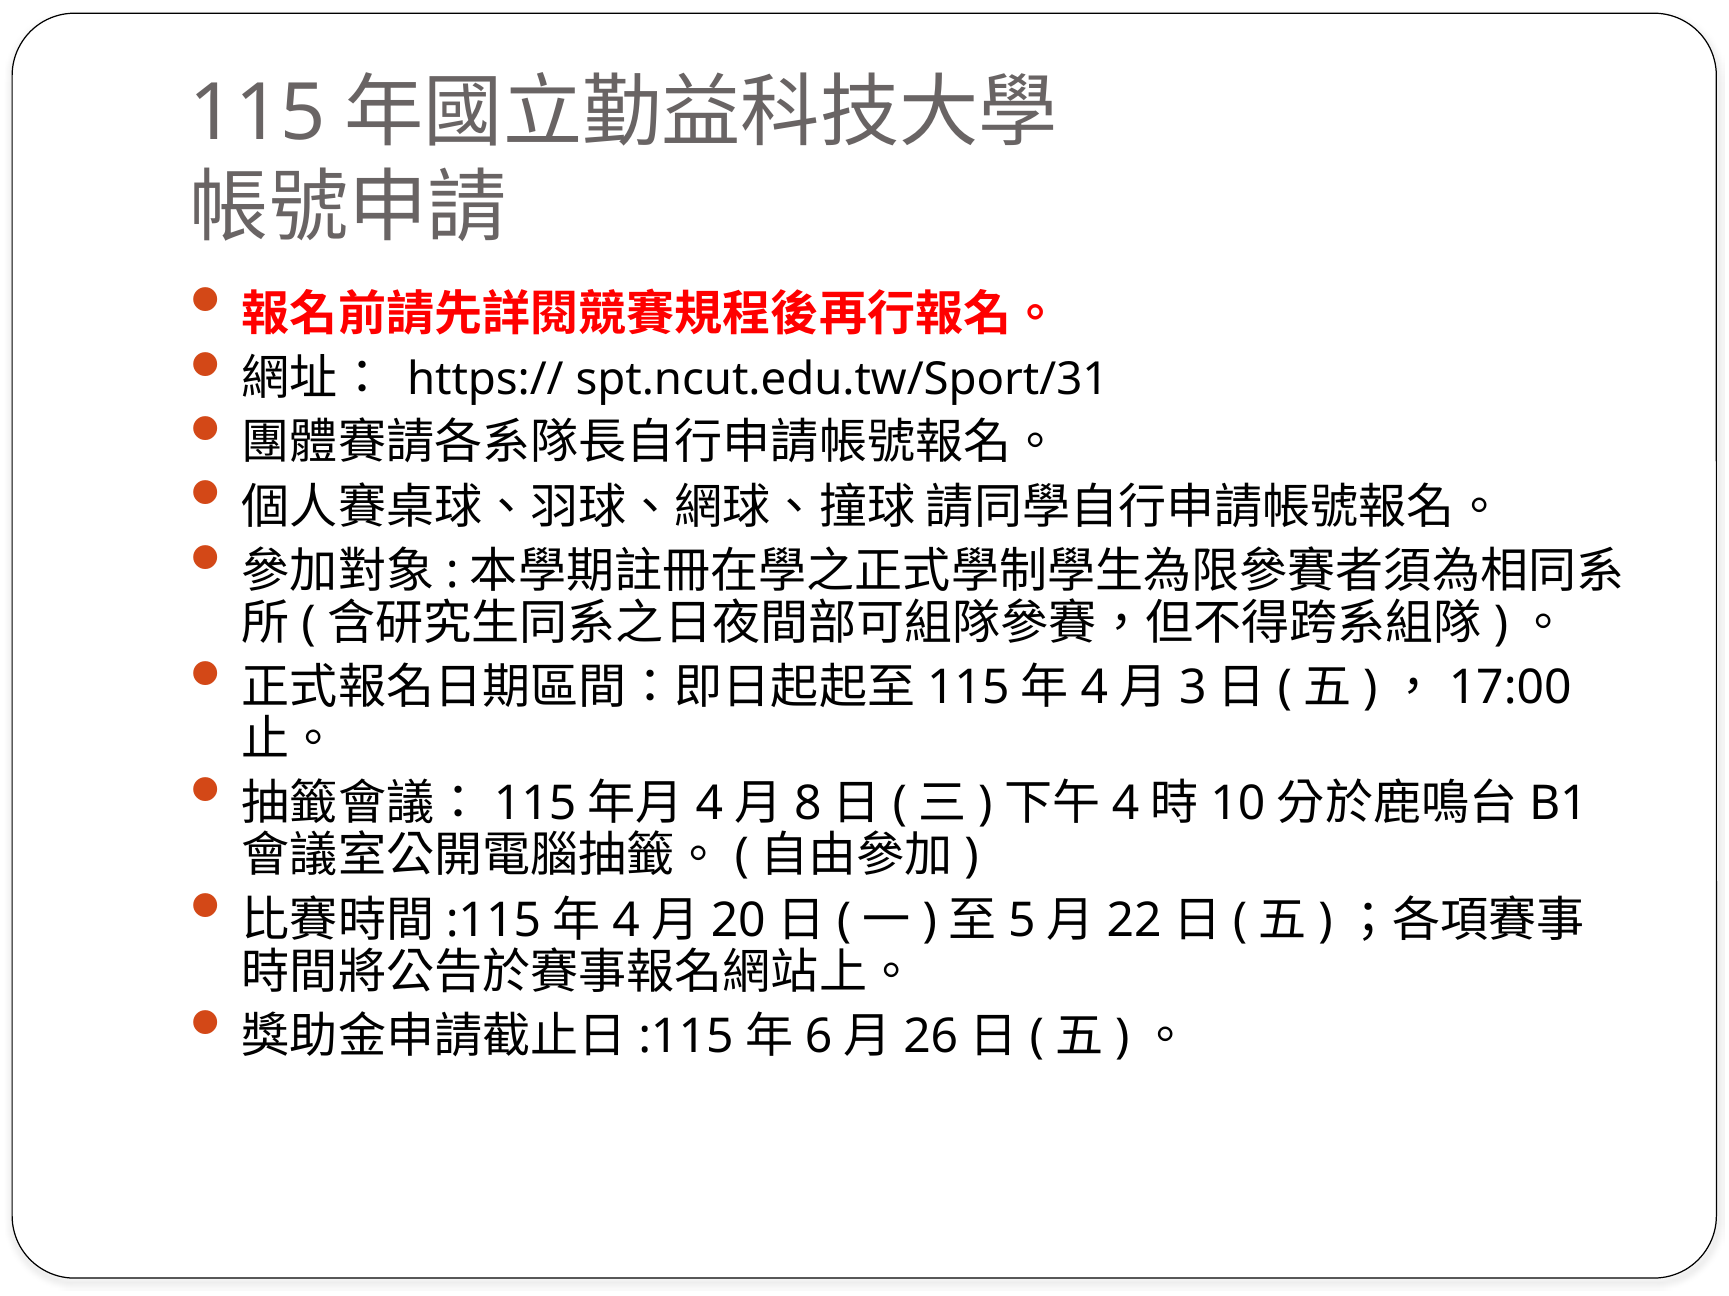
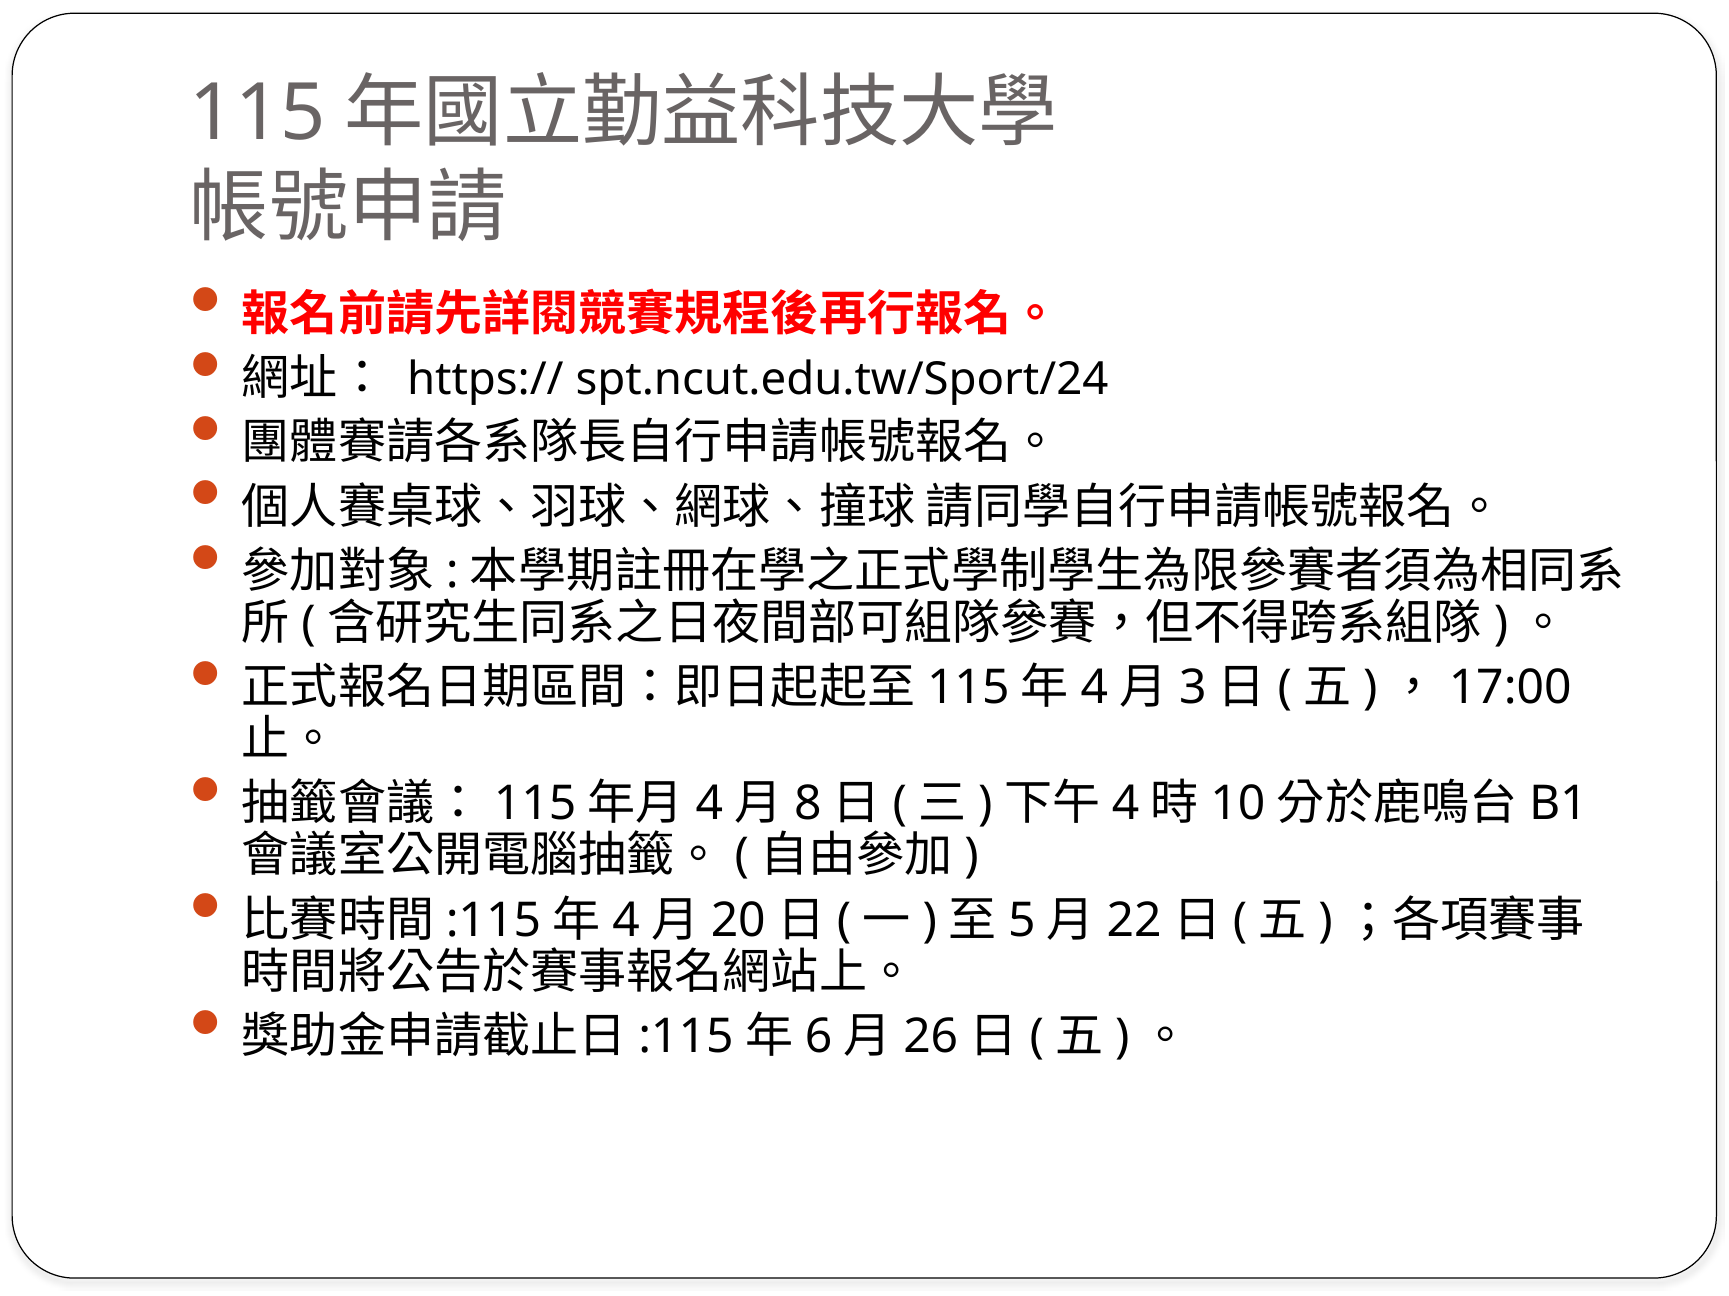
spt.ncut.edu.tw/Sport/31: spt.ncut.edu.tw/Sport/31 -> spt.ncut.edu.tw/Sport/24 (842, 380)
